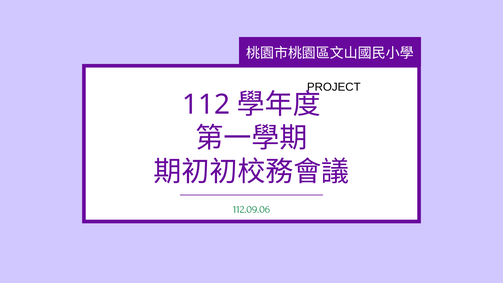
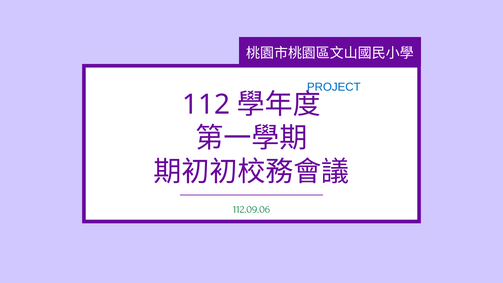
PROJECT colour: black -> blue (334, 87)
